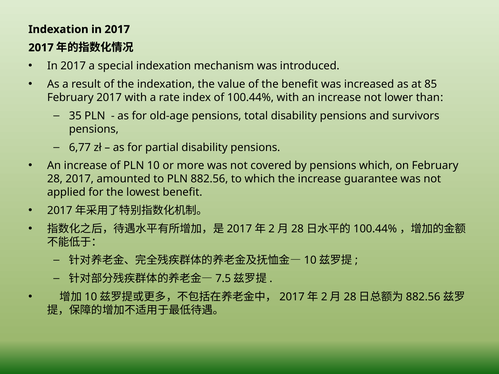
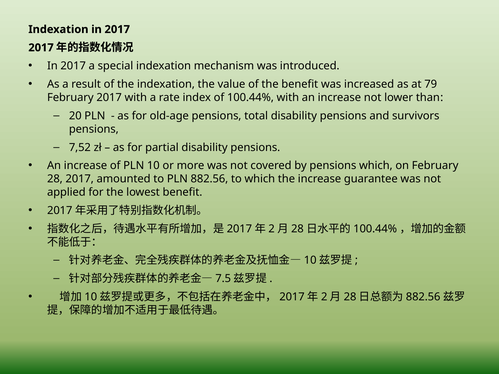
85: 85 -> 79 (431, 84)
35: 35 -> 20 (75, 116)
6,77: 6,77 -> 7,52 (80, 147)
